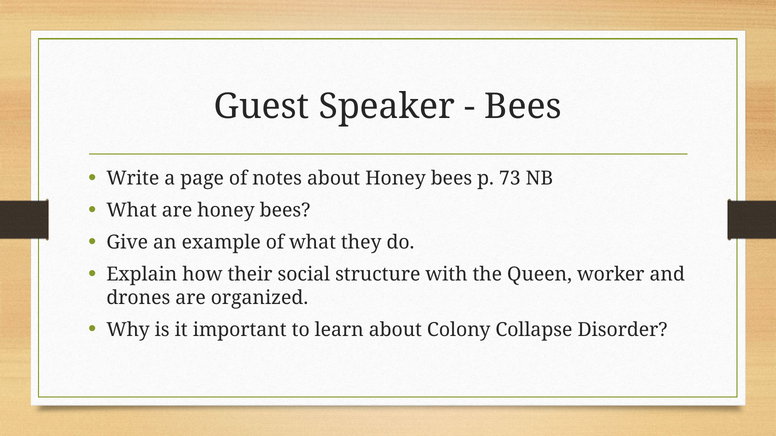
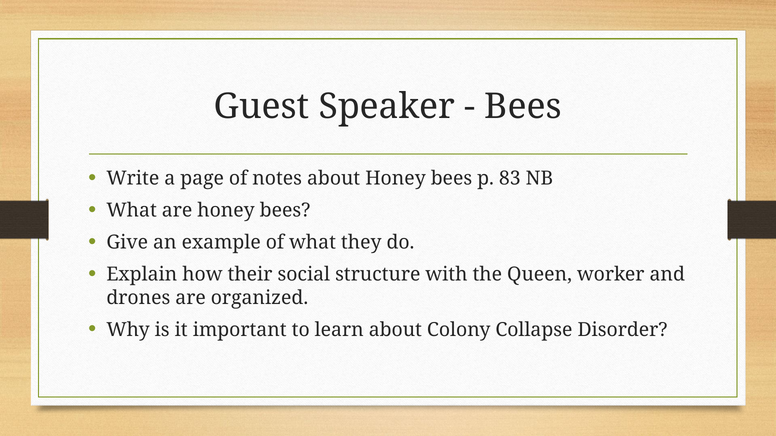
73: 73 -> 83 (510, 179)
